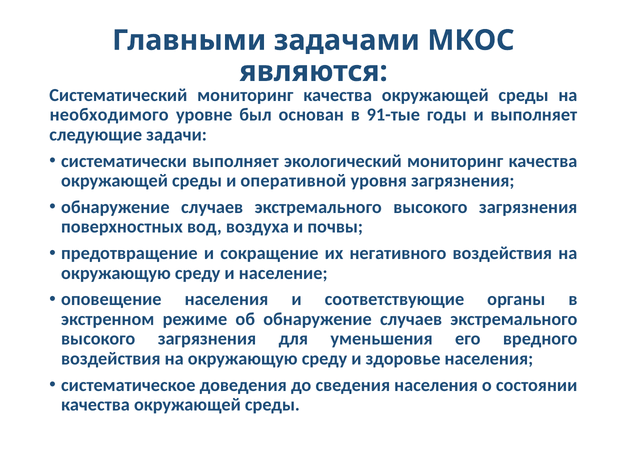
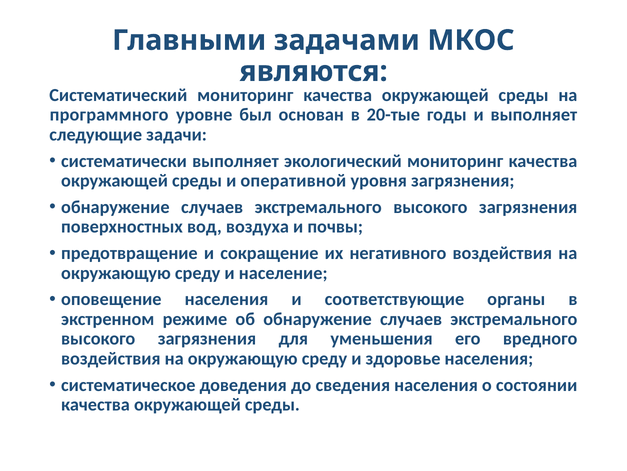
необходимого: необходимого -> программного (109, 115)
91-тые: 91-тые -> 20-тые (393, 115)
